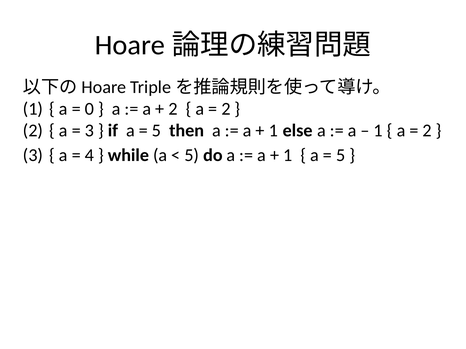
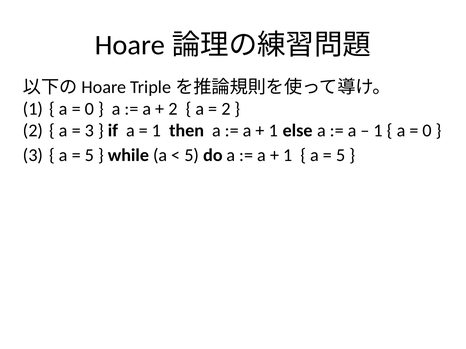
5: 5 -> 1 (156, 131)
2: 2 -> 0 (427, 131)
4: 4 -> 5 (89, 156)
